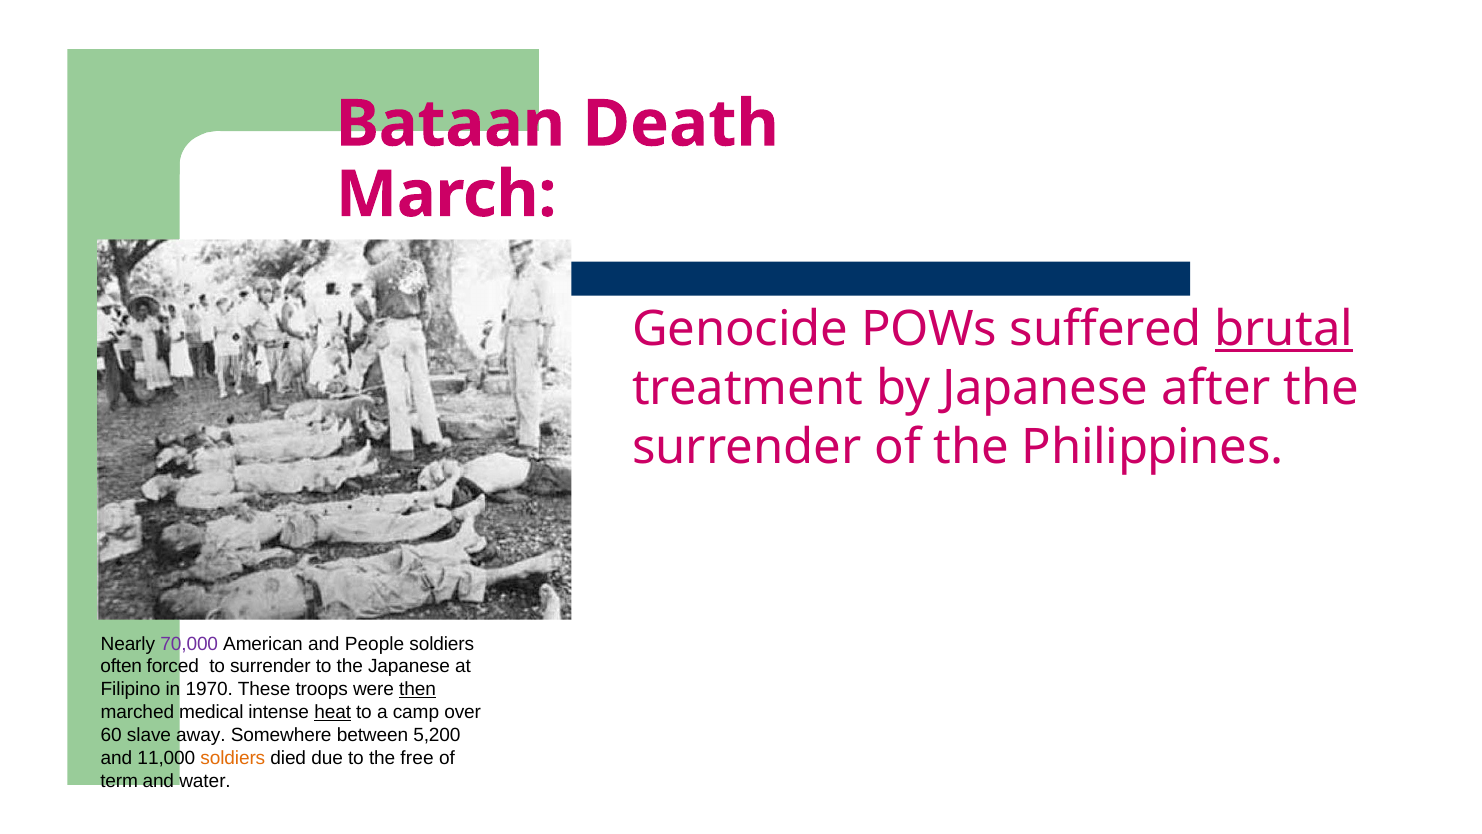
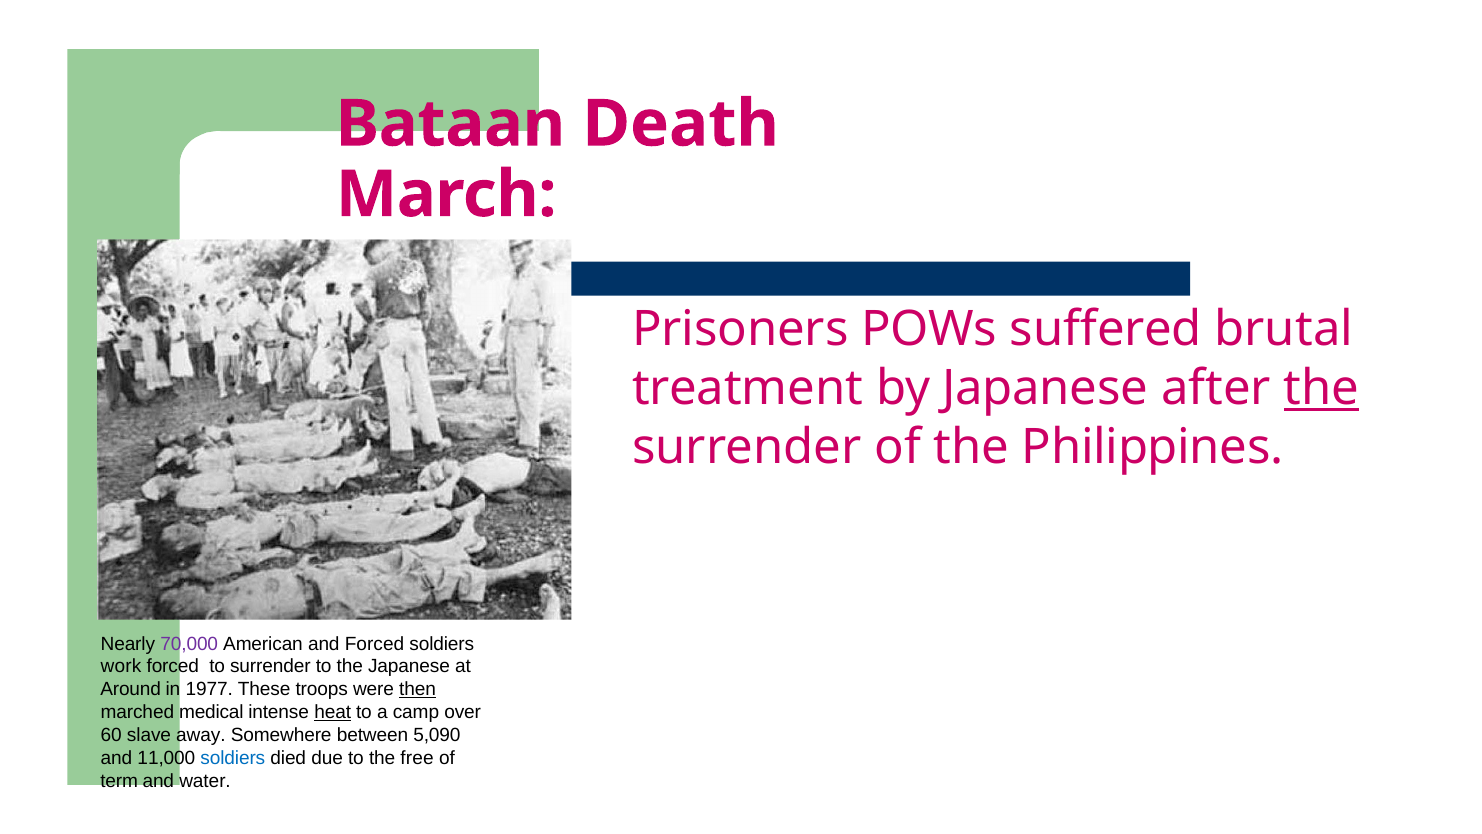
Genocide: Genocide -> Prisoners (740, 329)
brutal underline: present -> none (1284, 329)
the underline: none -> present (1322, 388)
and People: People -> Forced (375, 643)
often: often -> work (121, 666)
Filipino: Filipino -> Around (131, 689)
1970: 1970 -> 1977 (209, 689)
5,200: 5,200 -> 5,090 (437, 735)
soldiers colour: orange -> blue (233, 758)
